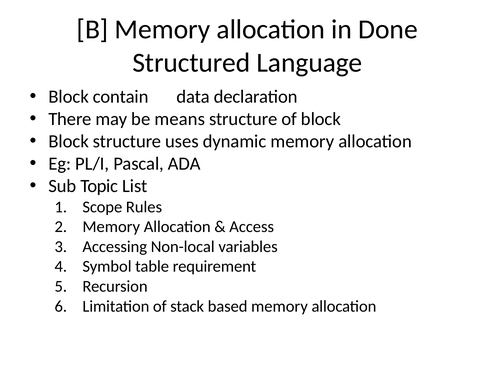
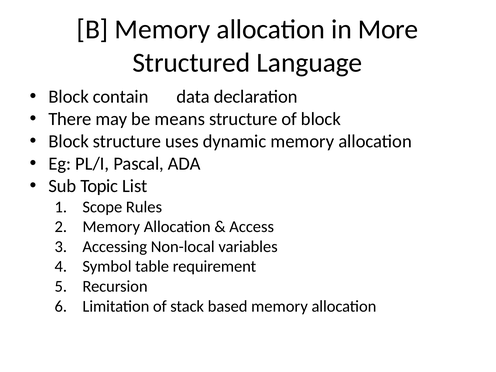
Done: Done -> More (388, 30)
